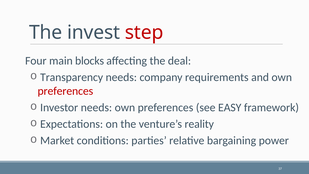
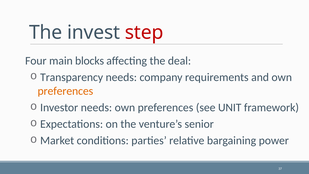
preferences colour: red -> orange (65, 91)
EASY: EASY -> UNIT (230, 108)
reality: reality -> senior (199, 124)
